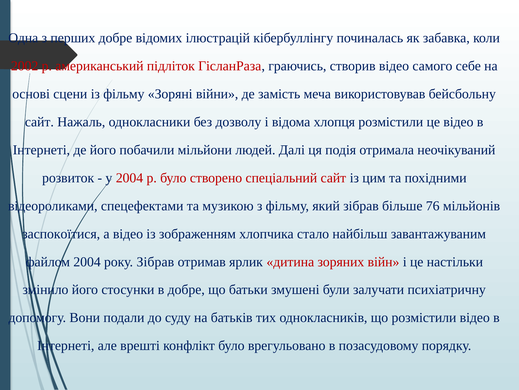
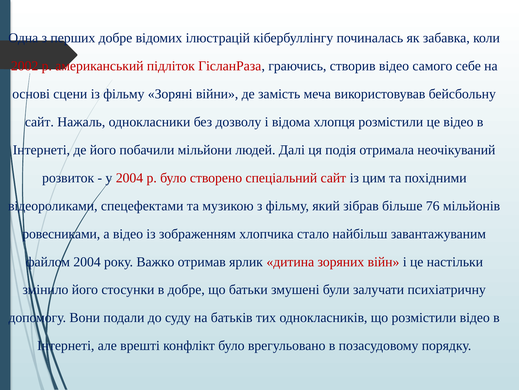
заспокоїтися: заспокоїтися -> ровесниками (61, 233)
року Зібрав: Зібрав -> Важко (155, 261)
